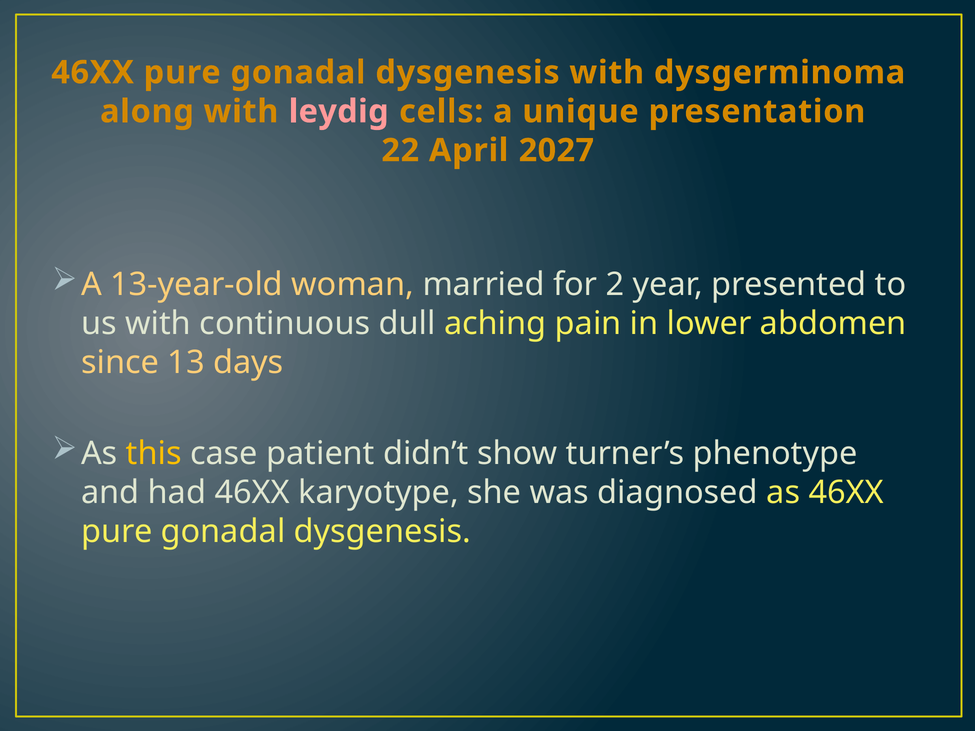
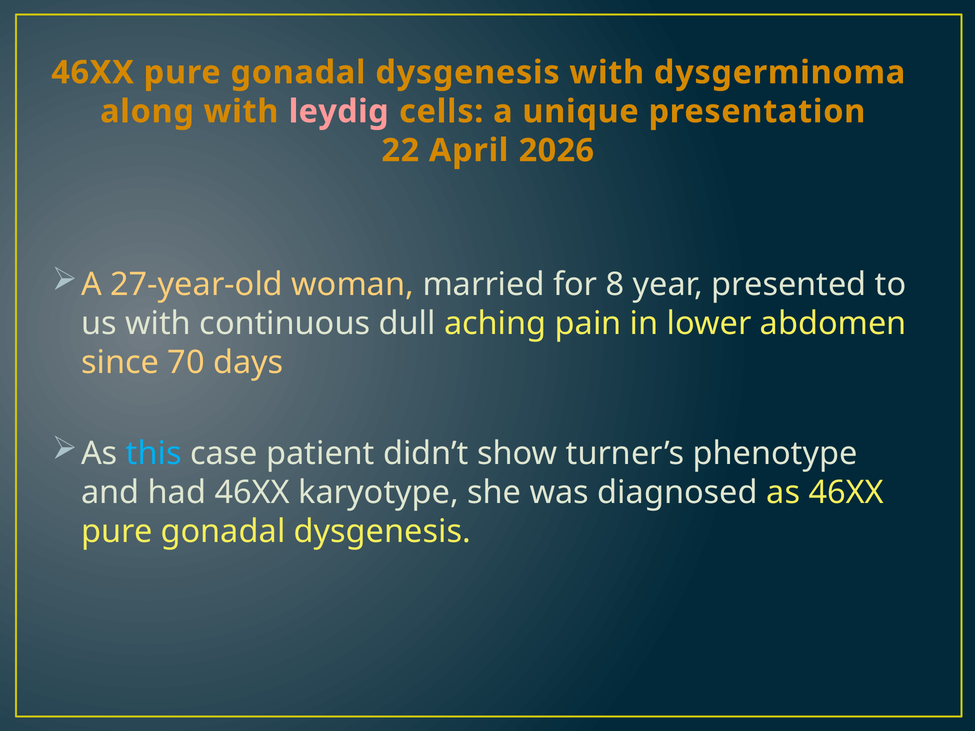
2027: 2027 -> 2026 (556, 151)
13-year-old: 13-year-old -> 27-year-old (197, 285)
2: 2 -> 8 (615, 285)
13: 13 -> 70 (186, 363)
this colour: yellow -> light blue (154, 454)
